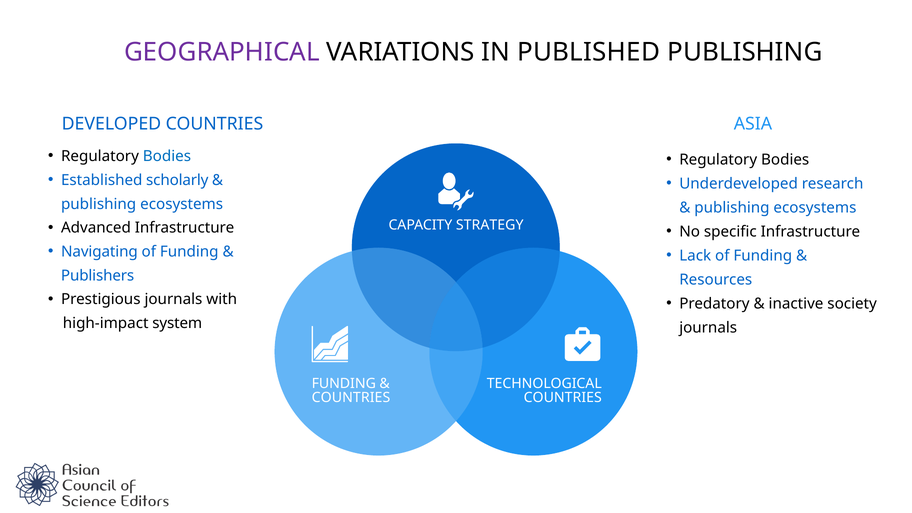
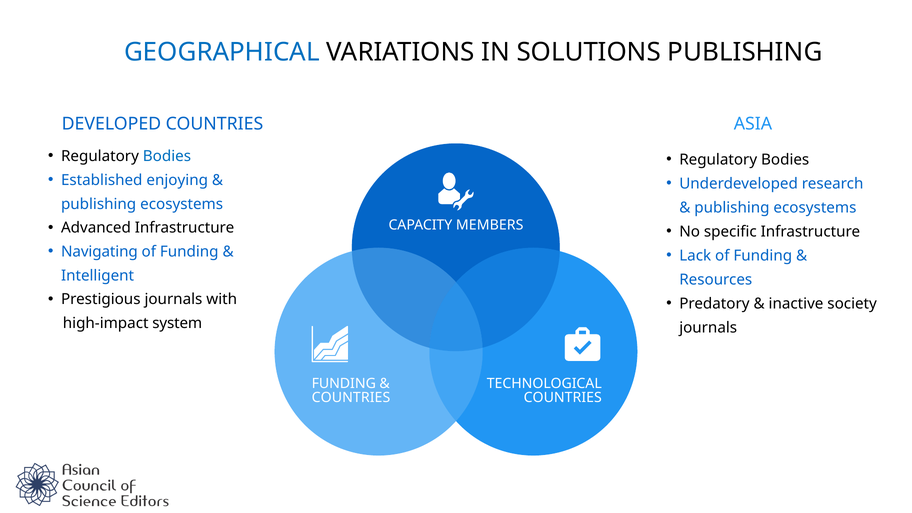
GEOGRAPHICAL colour: purple -> blue (222, 52)
PUBLISHED: PUBLISHED -> SOLUTIONS (589, 52)
scholarly: scholarly -> enjoying (177, 180)
STRATEGY: STRATEGY -> MEMBERS (490, 225)
Publishers: Publishers -> Intelligent (98, 276)
